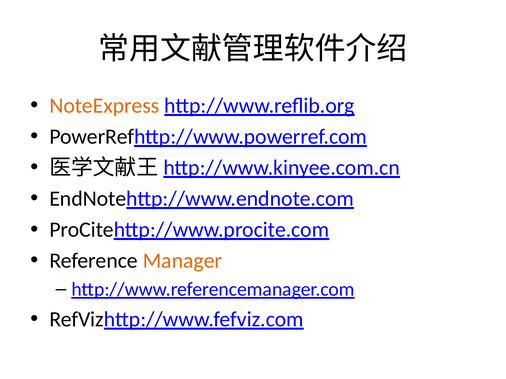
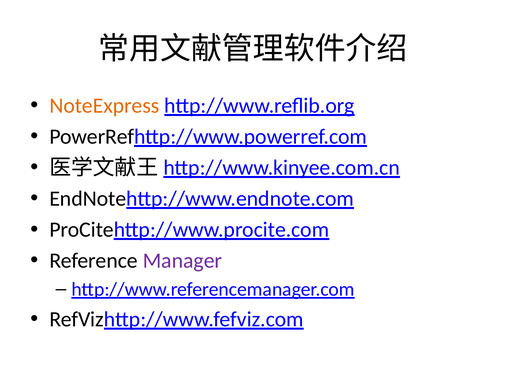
Manager colour: orange -> purple (182, 261)
